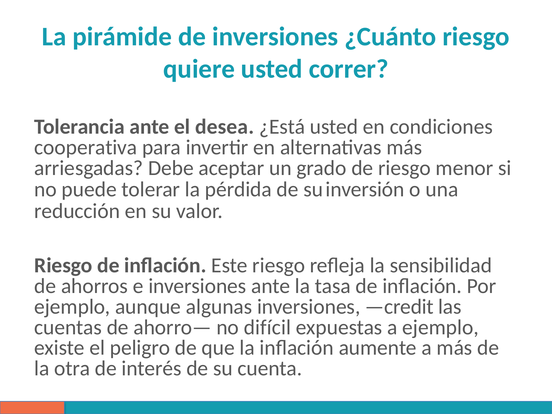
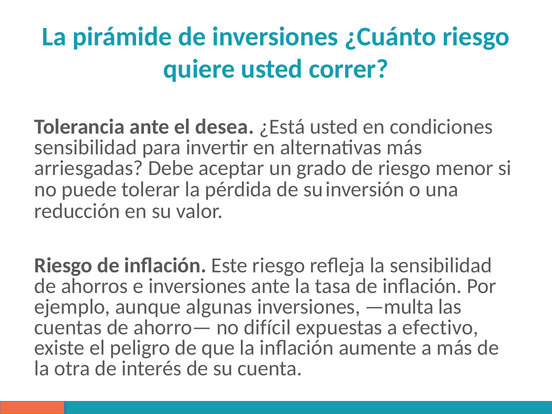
cooperativa: cooperativa -> sensibilidad (86, 147)
—credit: —credit -> —multa (399, 307)
a ejemplo: ejemplo -> efectivo (440, 327)
